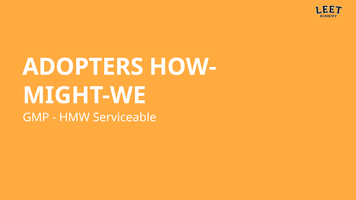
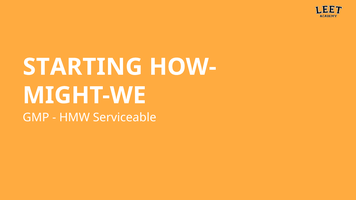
ADOPTERS: ADOPTERS -> STARTING (83, 67)
